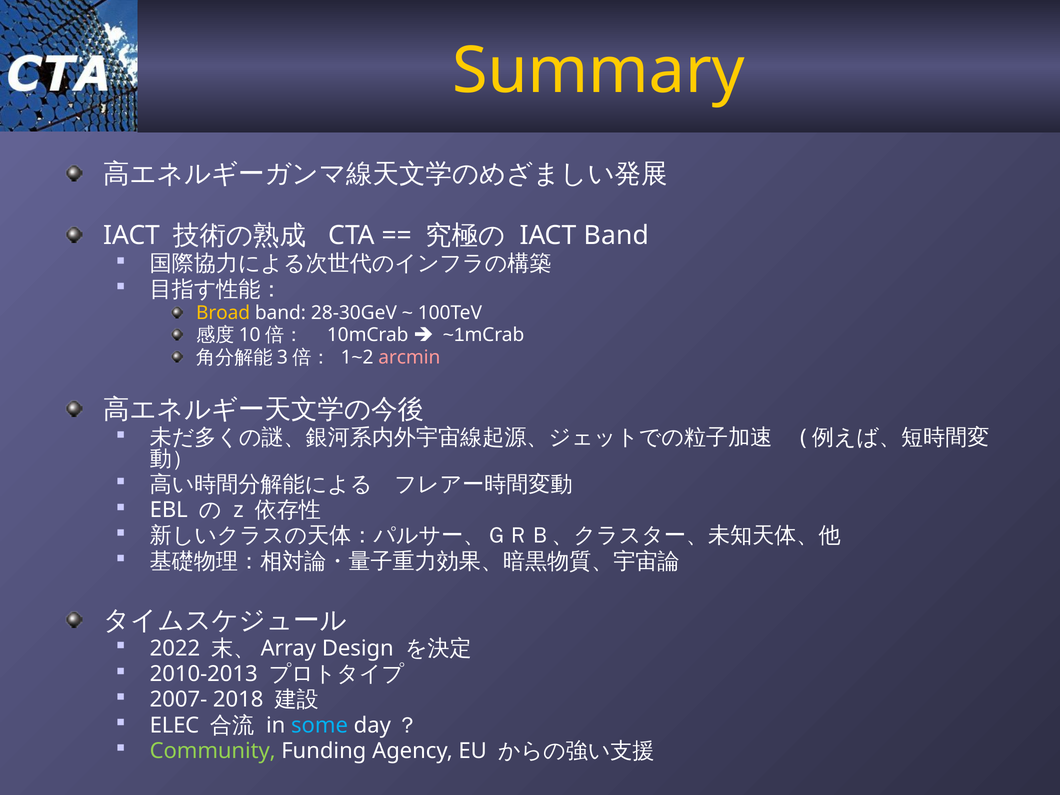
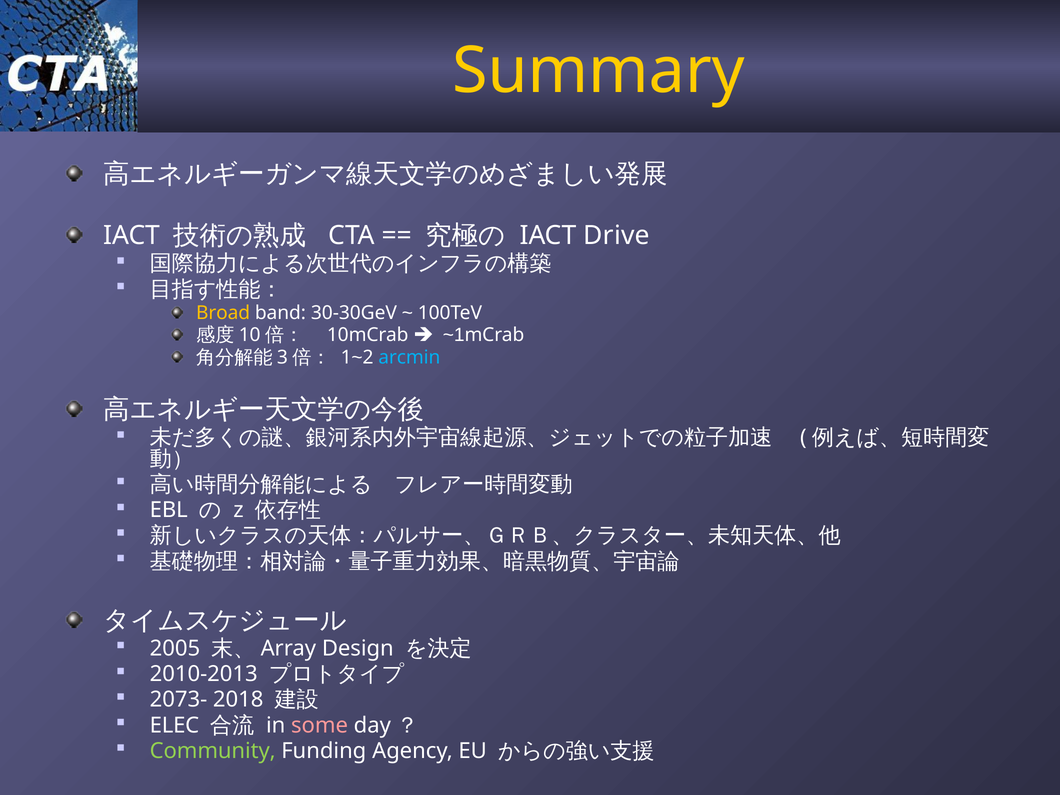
IACT Band: Band -> Drive (617, 236)
28-30GeV: 28-30GeV -> 30-30GeV (354, 313)
arcmin colour: pink -> light blue (409, 357)
2022: 2022 -> 2005 (175, 648)
2007-: 2007- -> 2073- (179, 700)
some colour: light blue -> pink (320, 725)
